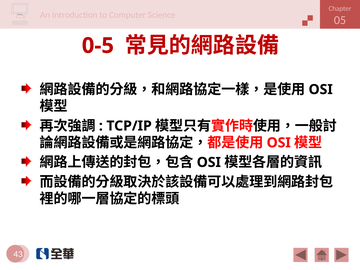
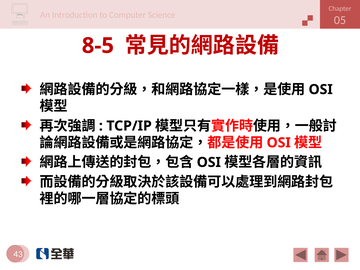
0-5: 0-5 -> 8-5 (98, 46)
